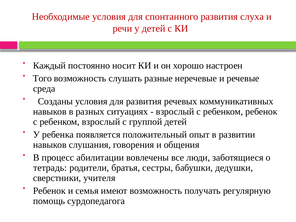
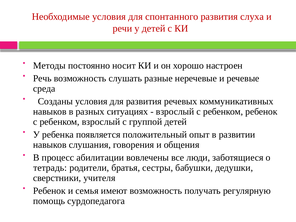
Каждый: Каждый -> Методы (49, 66)
Того: Того -> Речь (42, 78)
